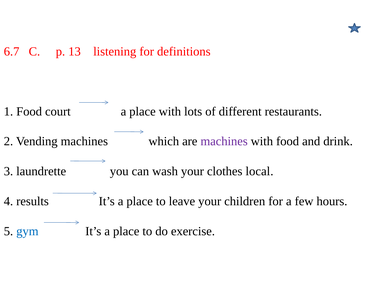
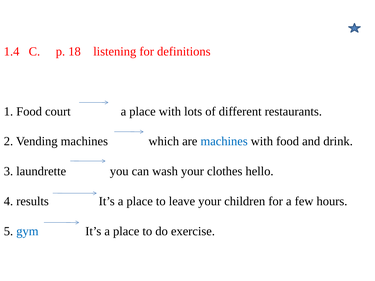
6.7: 6.7 -> 1.4 (12, 51)
13: 13 -> 18 (75, 51)
machines colour: purple -> blue (224, 141)
local: local -> hello (260, 171)
